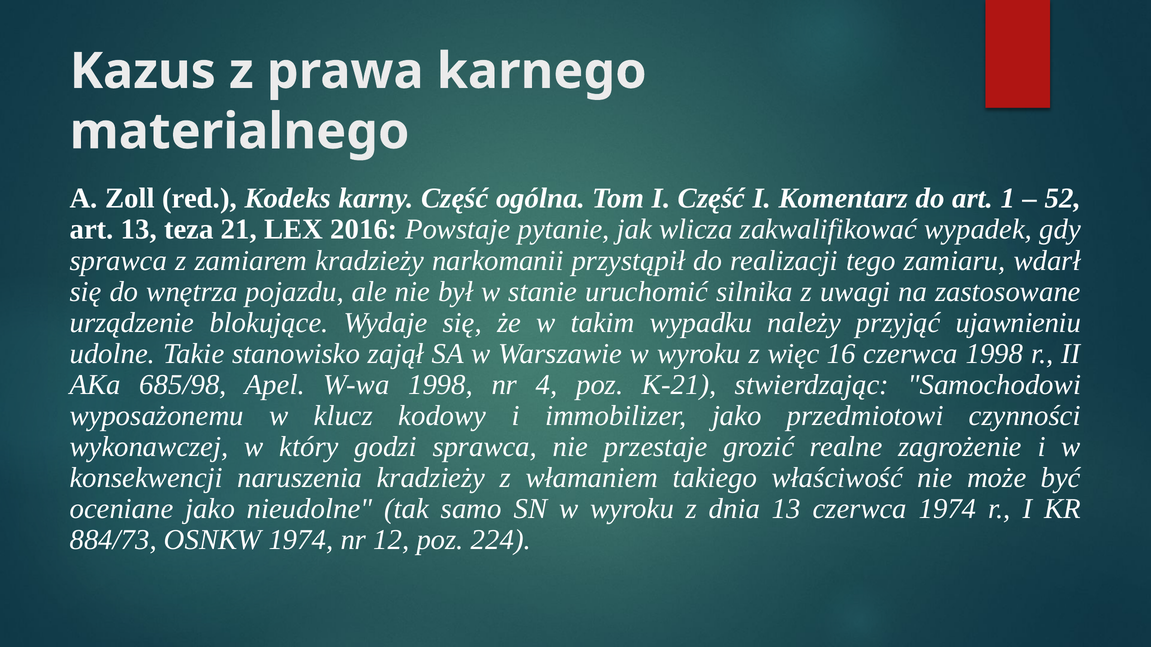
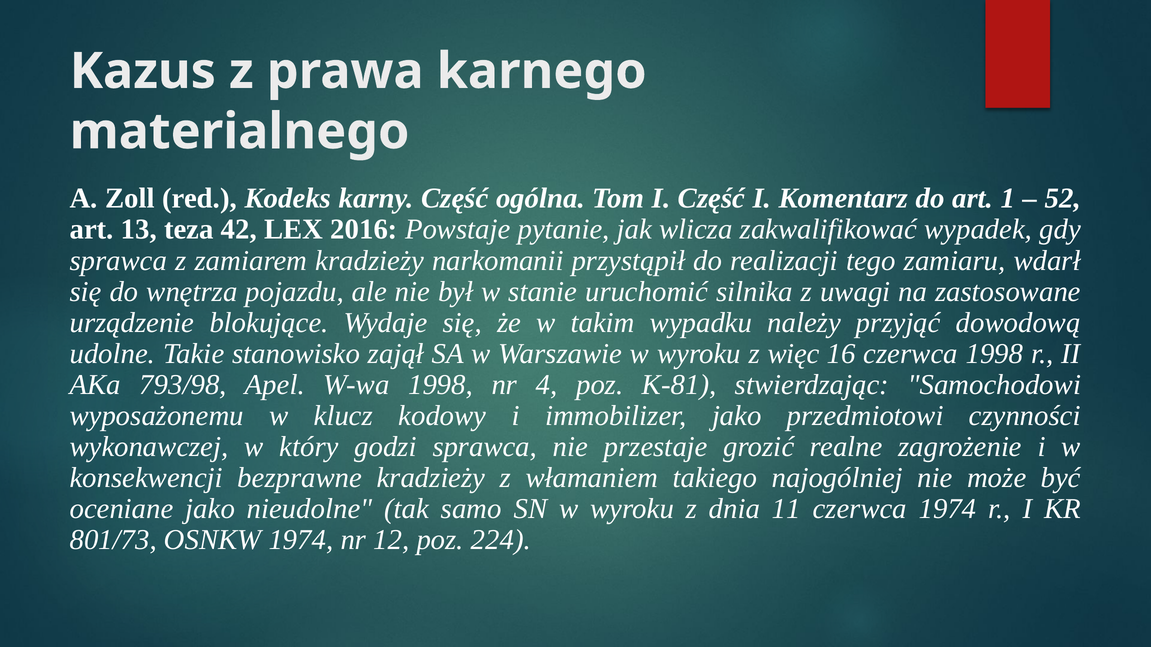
21: 21 -> 42 (239, 230)
ujawnieniu: ujawnieniu -> dowodową (1018, 323)
685/98: 685/98 -> 793/98 (183, 385)
K-21: K-21 -> K-81 (679, 385)
naruszenia: naruszenia -> bezprawne (300, 478)
właściwość: właściwość -> najogólniej (837, 478)
dnia 13: 13 -> 11 (786, 509)
884/73: 884/73 -> 801/73 (113, 540)
